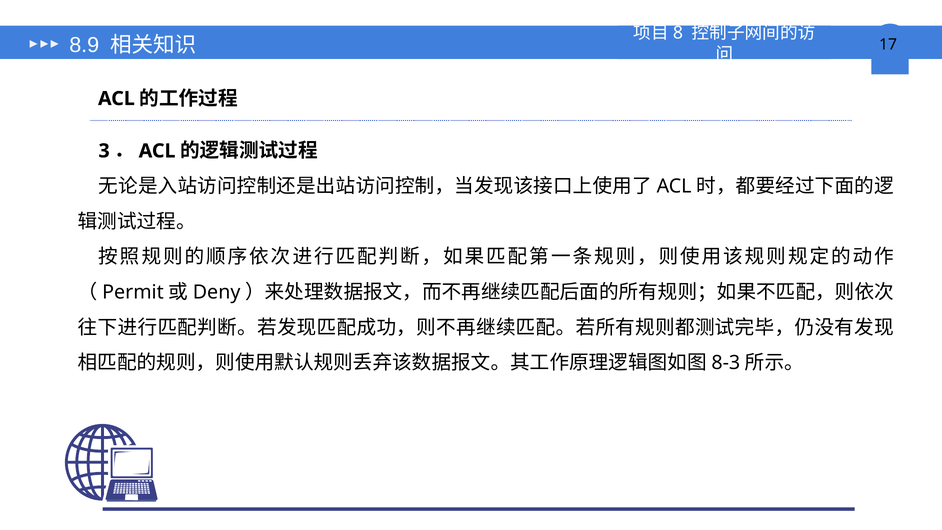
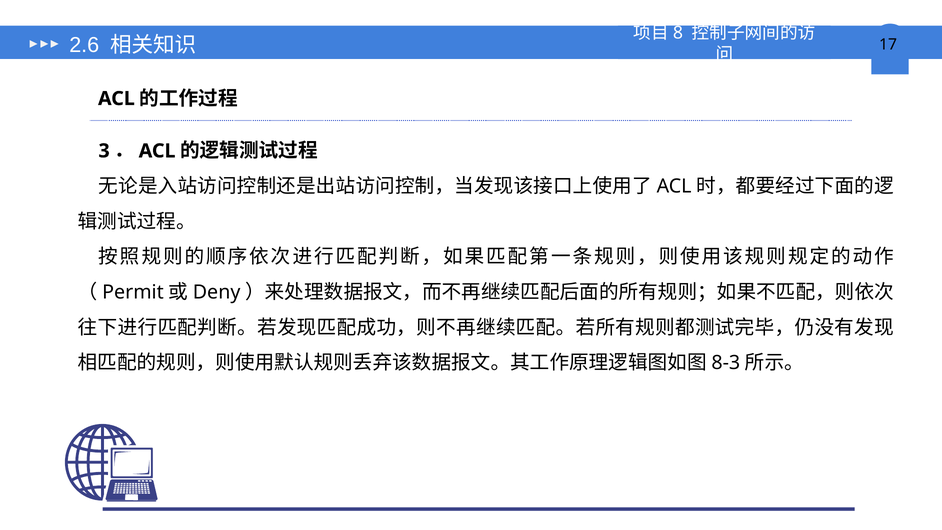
8.9: 8.9 -> 2.6 (84, 45)
